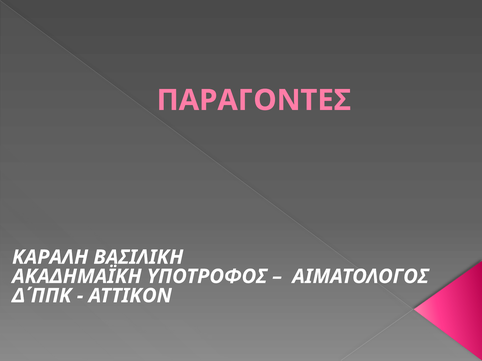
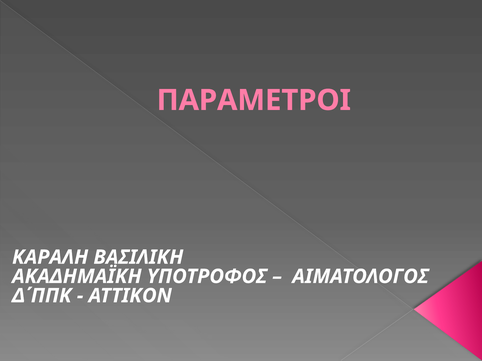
ΠΑΡΑΓΟΝΤΕΣ: ΠΑΡΑΓΟΝΤΕΣ -> ΠΑΡΑΜΕΤΡΟΙ (254, 100)
